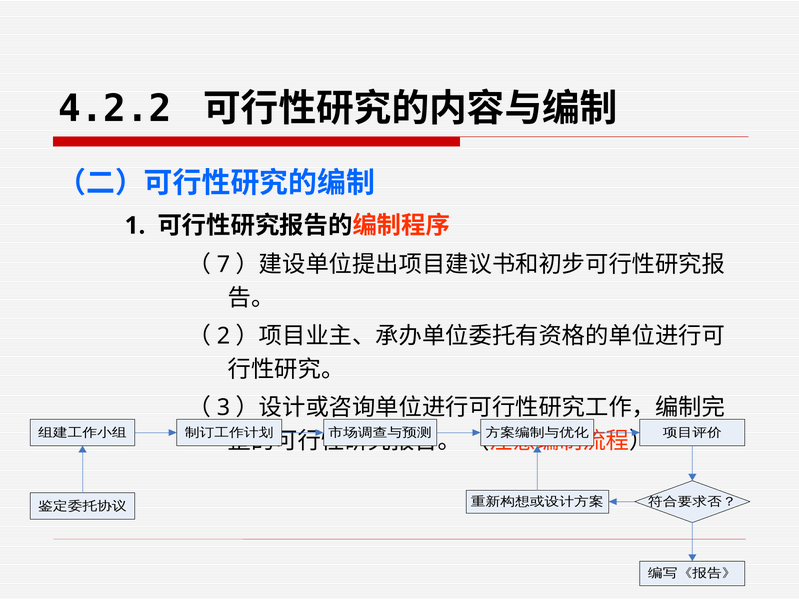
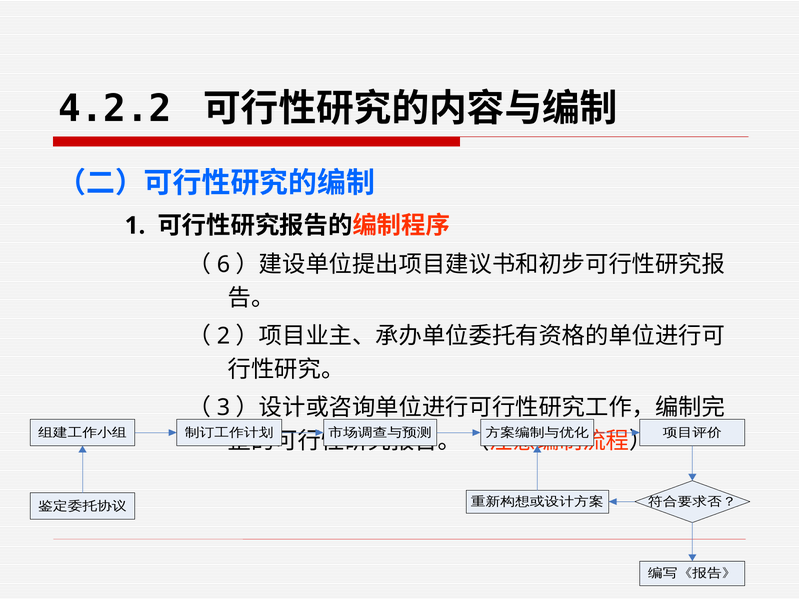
7: 7 -> 6 (223, 264)
